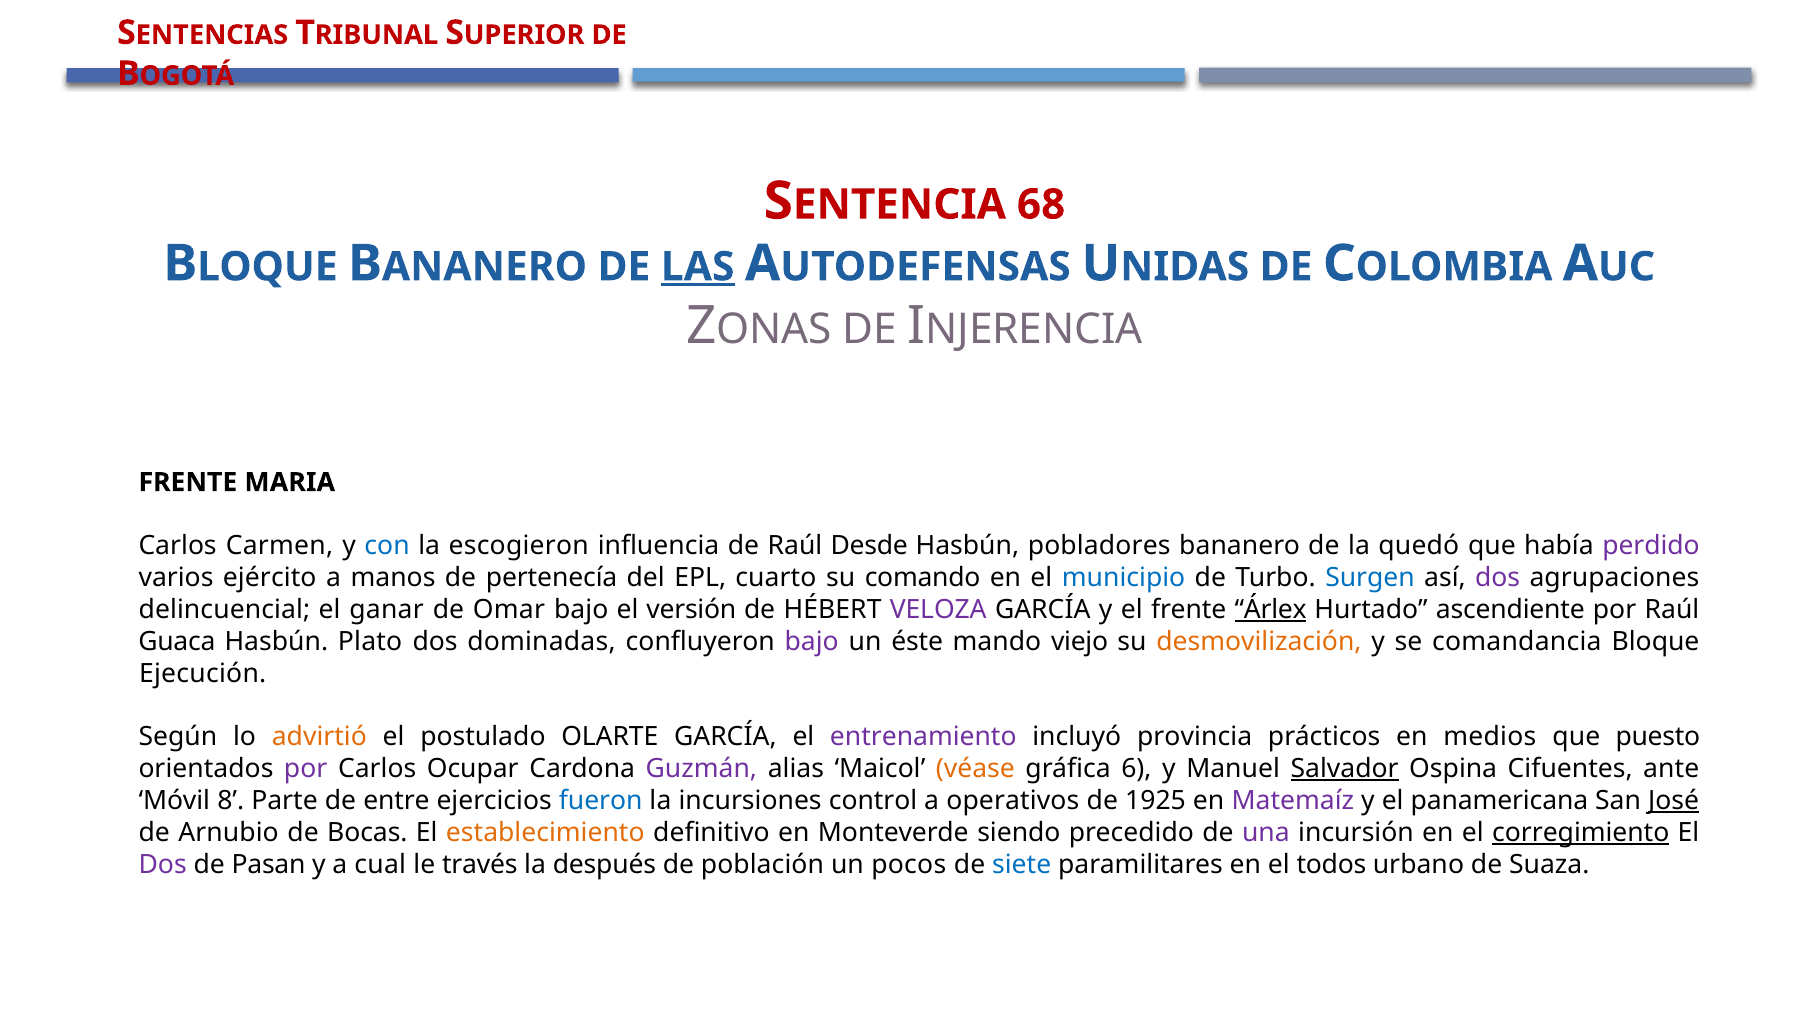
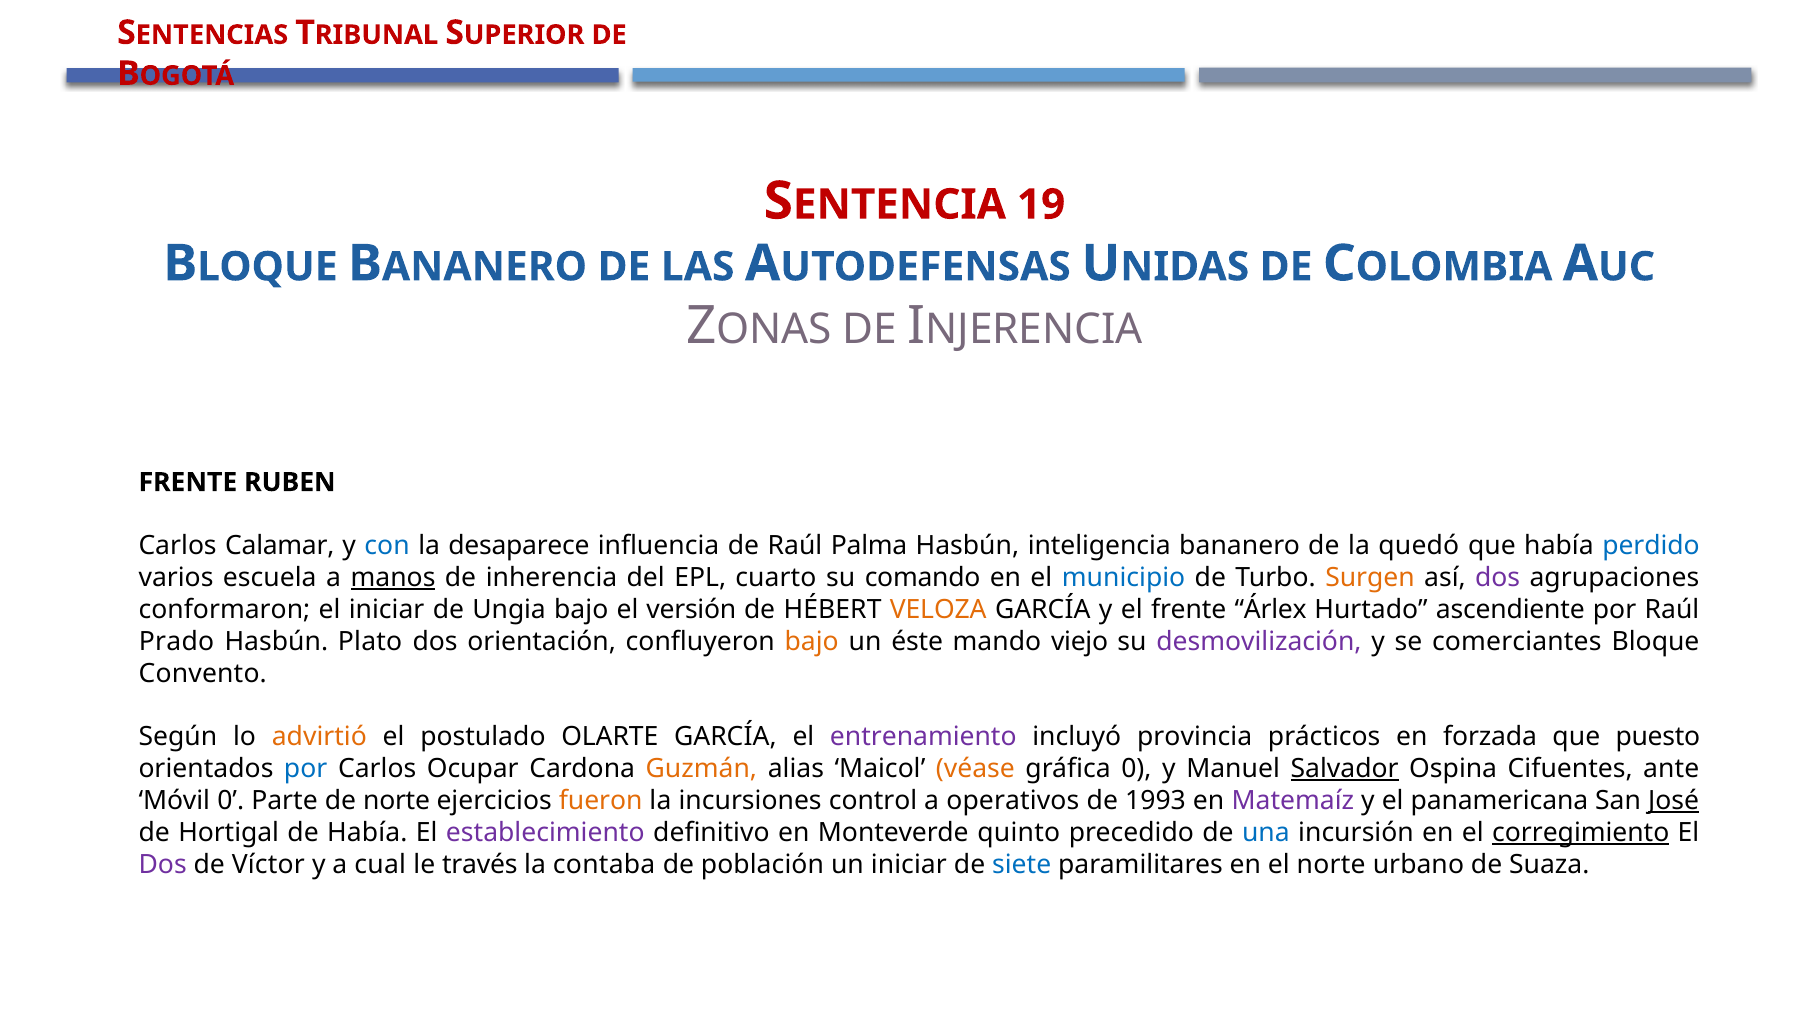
68: 68 -> 19 (1041, 205)
LAS underline: present -> none (698, 267)
MARIA: MARIA -> RUBEN (290, 482)
Carmen: Carmen -> Calamar (280, 546)
escogieron: escogieron -> desaparece (519, 546)
Desde: Desde -> Palma (869, 546)
pobladores: pobladores -> inteligencia (1099, 546)
perdido colour: purple -> blue (1651, 546)
ejército: ejército -> escuela (270, 578)
manos underline: none -> present (393, 578)
pertenecía: pertenecía -> inherencia (552, 578)
Surgen colour: blue -> orange (1370, 578)
delincuencial: delincuencial -> conformaron (224, 609)
el ganar: ganar -> iniciar (387, 609)
Omar: Omar -> Ungia (509, 609)
VELOZA colour: purple -> orange (938, 609)
Árlex underline: present -> none (1271, 609)
Guaca: Guaca -> Prado (177, 641)
dominadas: dominadas -> orientación (542, 641)
bajo colour: purple -> orange (812, 641)
desmovilización colour: orange -> purple (1259, 641)
comandancia: comandancia -> comerciantes (1517, 641)
Ejecución: Ejecución -> Convento (203, 673)
medios: medios -> forzada (1490, 737)
por colour: purple -> blue (306, 769)
Guzmán colour: purple -> orange (701, 769)
gráfica 6: 6 -> 0 (1136, 769)
Móvil 8: 8 -> 0 (231, 800)
de entre: entre -> norte (397, 800)
fueron colour: blue -> orange (601, 800)
1925: 1925 -> 1993 (1156, 800)
Arnubio: Arnubio -> Hortigal (229, 832)
de Bocas: Bocas -> Había (367, 832)
establecimiento colour: orange -> purple (545, 832)
siendo: siendo -> quinto (1019, 832)
una colour: purple -> blue (1266, 832)
Pasan: Pasan -> Víctor (268, 864)
después: después -> contaba (604, 864)
un pocos: pocos -> iniciar (909, 864)
el todos: todos -> norte (1331, 864)
